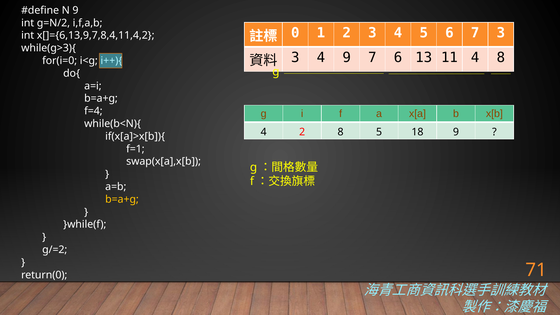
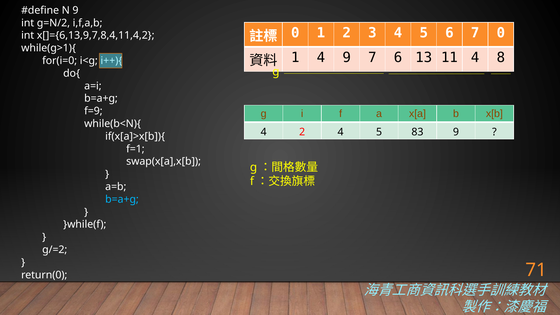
7 3: 3 -> 0 (501, 33)
while(g>3){: while(g>3){ -> while(g>1){ (49, 48)
3: 3 -> 1 (295, 57)
f=4: f=4 -> f=9 (93, 111)
2 8: 8 -> 4 (341, 132)
18: 18 -> 83 (417, 132)
b=a+g colour: yellow -> light blue (122, 199)
